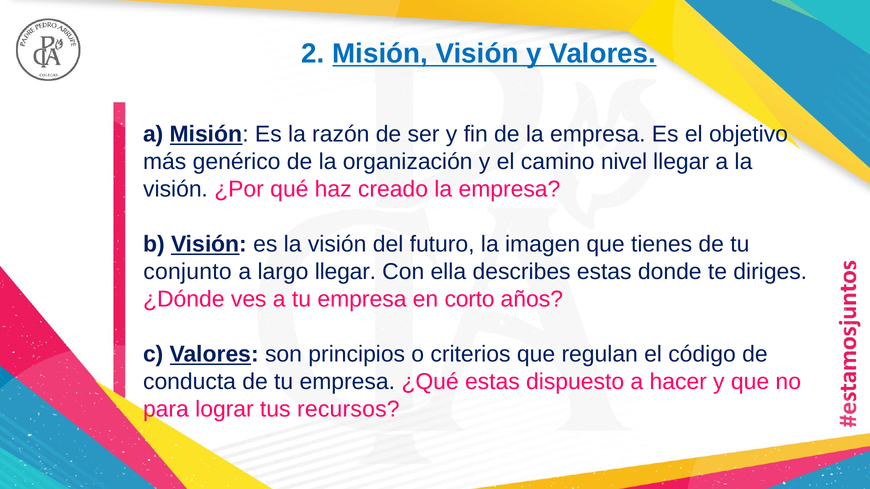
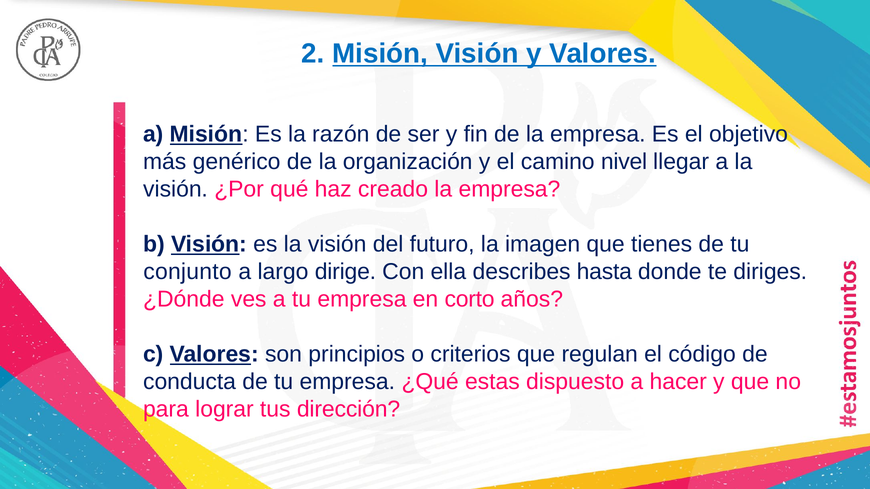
largo llegar: llegar -> dirige (345, 272)
describes estas: estas -> hasta (604, 272)
recursos: recursos -> dirección (349, 410)
